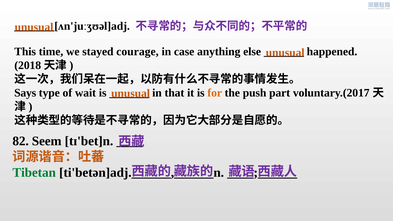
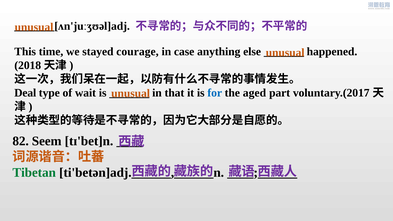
Says: Says -> Deal (25, 93)
for colour: orange -> blue (215, 93)
push: push -> aged (254, 93)
